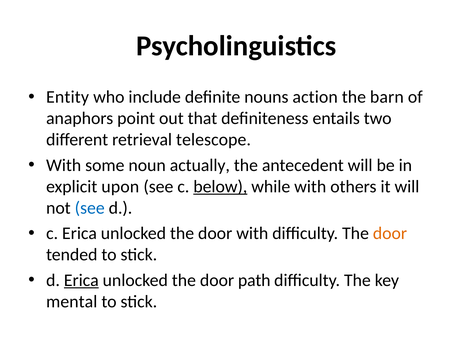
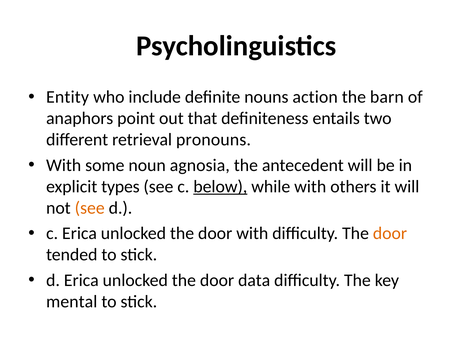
telescope: telescope -> pronouns (213, 140)
actually: actually -> agnosia (200, 165)
upon: upon -> types (120, 186)
see colour: blue -> orange (90, 208)
Erica underline: present -> none (81, 280)
path: path -> data (254, 280)
